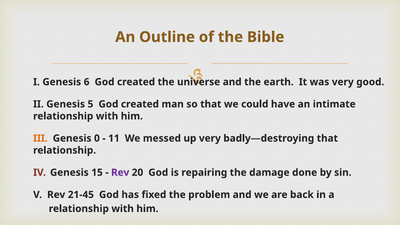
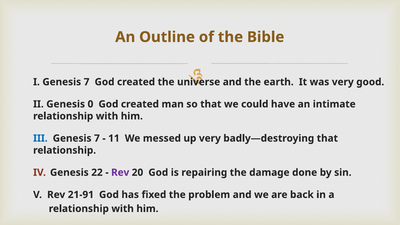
I Genesis 6: 6 -> 7 (87, 82)
5: 5 -> 0 (90, 104)
III colour: orange -> blue (40, 138)
0: 0 -> 7 (97, 138)
15: 15 -> 22 (97, 172)
21-45: 21-45 -> 21-91 (81, 195)
